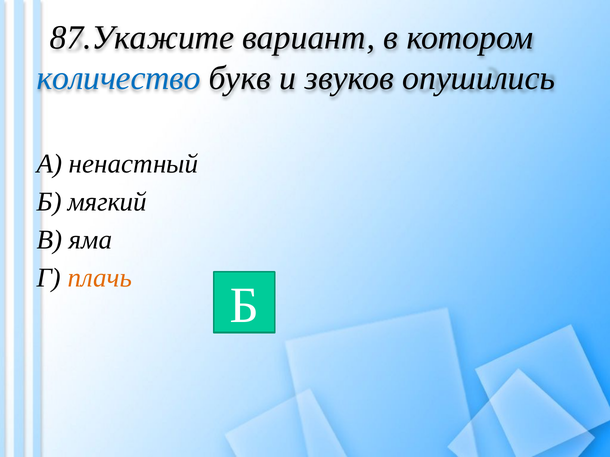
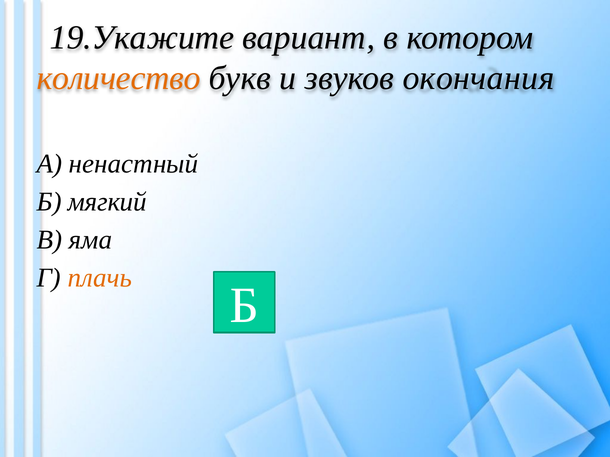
87.Укажите: 87.Укажите -> 19.Укажите (142, 38)
количество colour: blue -> orange (119, 78)
опушились: опушились -> окончания (478, 78)
